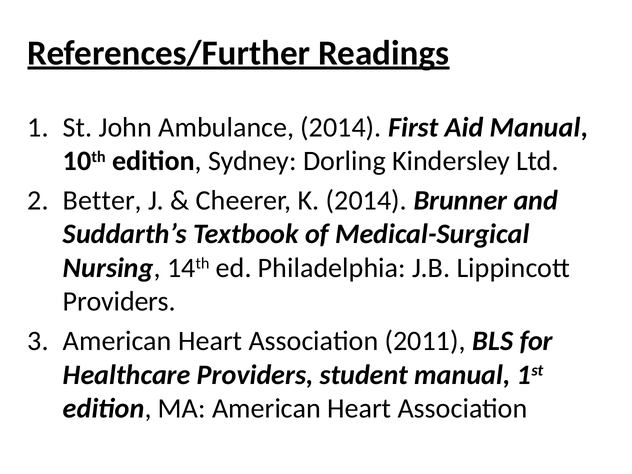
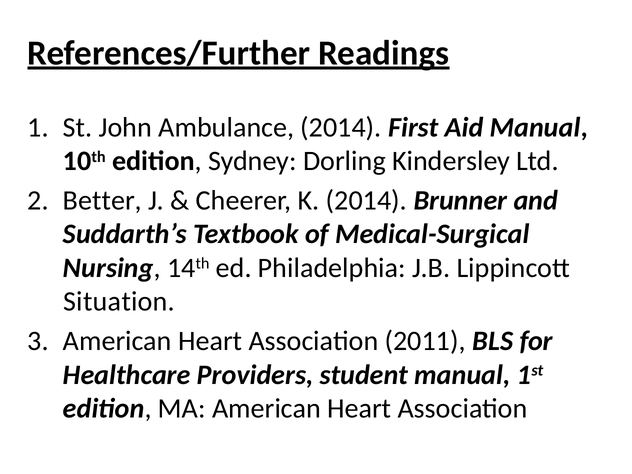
Providers: Providers -> Situation (119, 302)
